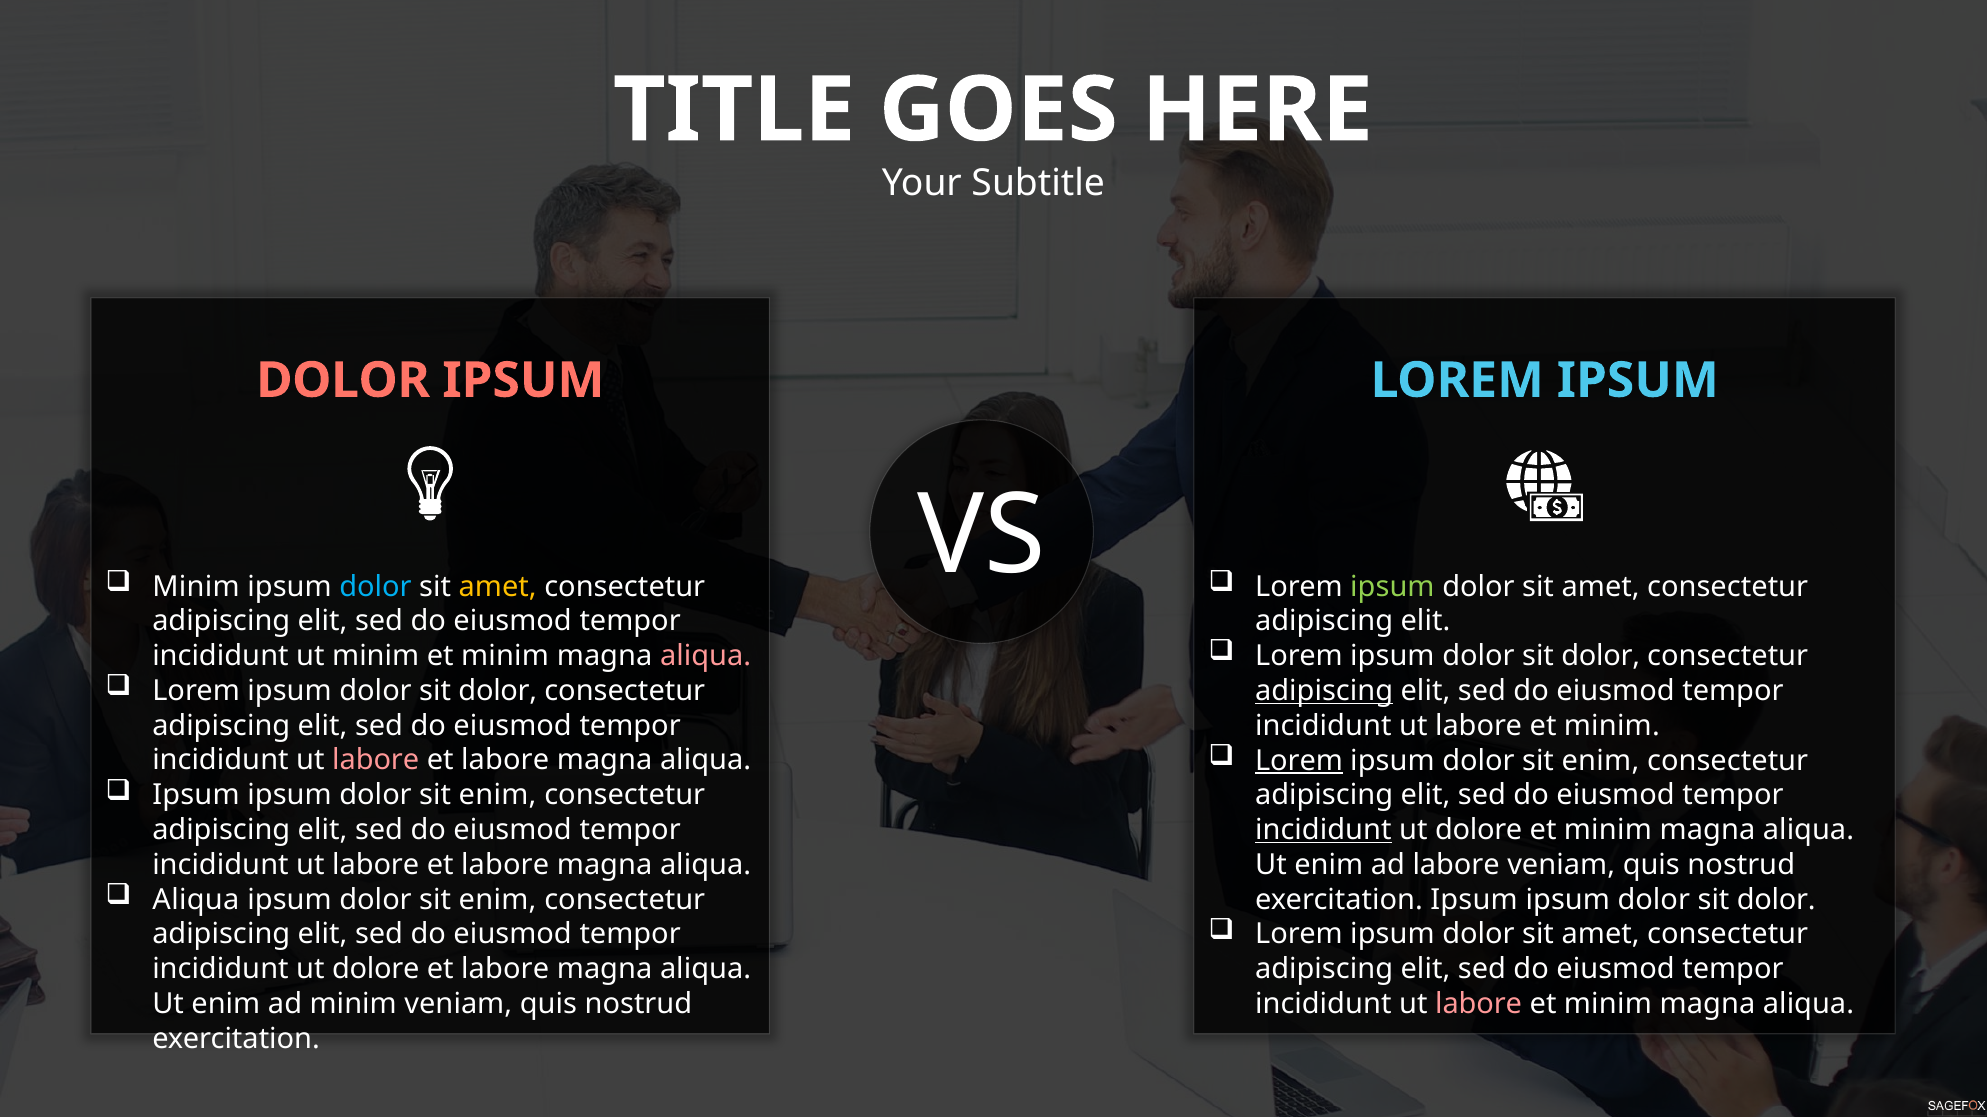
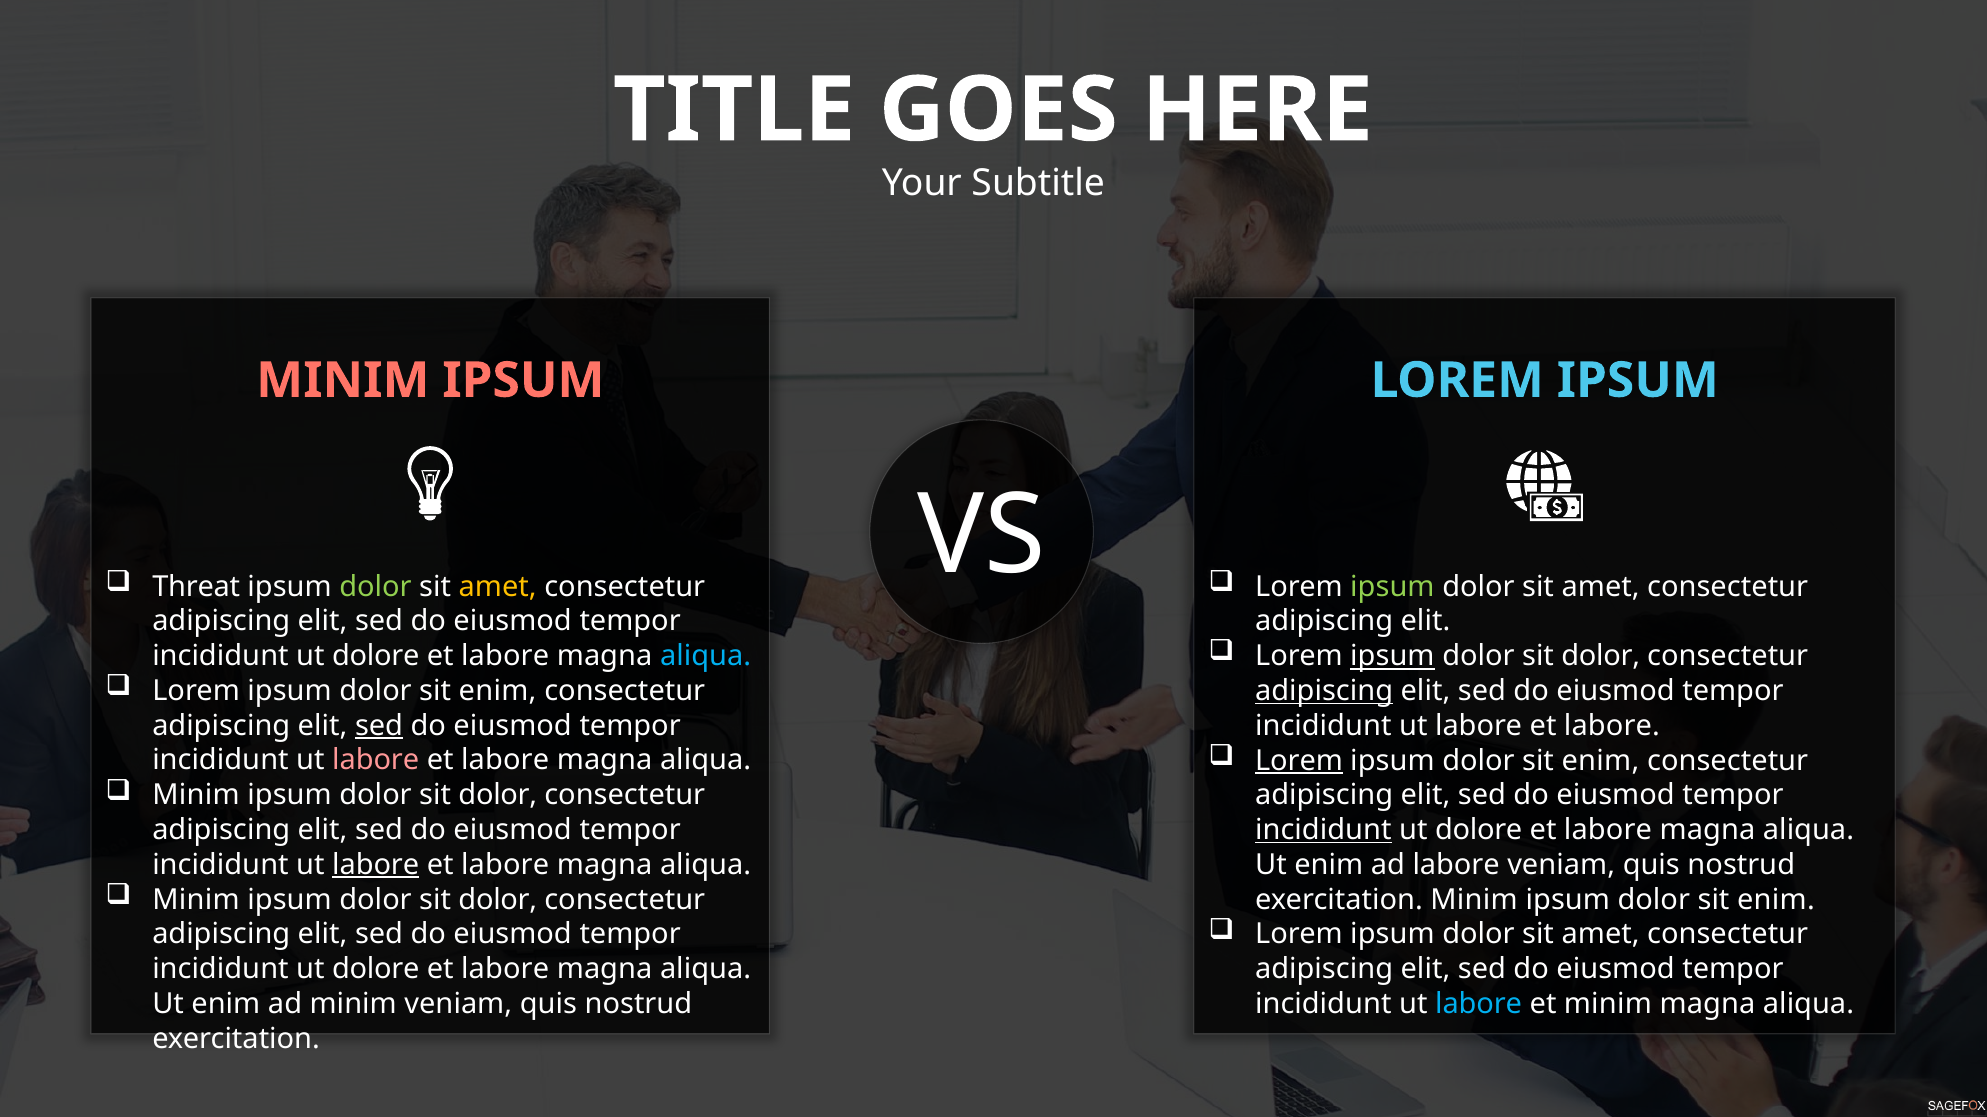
DOLOR: DOLOR -> MINIM (343, 381)
Minim: Minim -> Threat (196, 587)
dolor colour: light blue -> light green (376, 587)
ipsum underline: none -> present (1392, 657)
minim: minim -> dolore (376, 657)
minim: minim -> labore (505, 657)
aliqua colour: pink -> light blue (706, 657)
dolor: dolor -> enim (498, 691)
sed underline: none -> present (379, 726)
minim: minim -> labore (1612, 726)
Ipsum: Ipsum -> Minim (196, 796)
enim: enim -> dolor (498, 796)
minim: minim -> labore (1608, 831)
labore underline: none -> present (376, 865)
Aliqua: Aliqua -> Minim (196, 900)
enim: enim -> dolor (498, 900)
exercitation Ipsum: Ipsum -> Minim (1474, 900)
dolor: dolor -> enim (1776, 900)
labore colour: pink -> light blue (1479, 1004)
